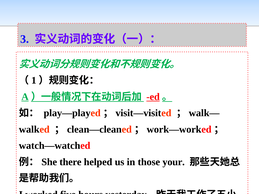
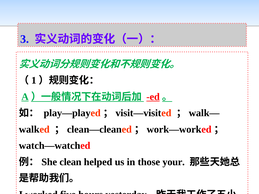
there: there -> clean (70, 162)
